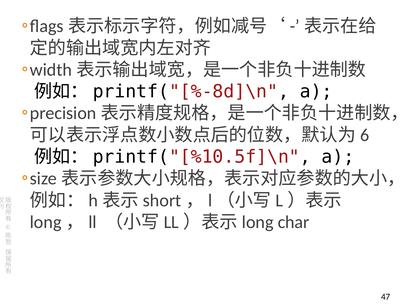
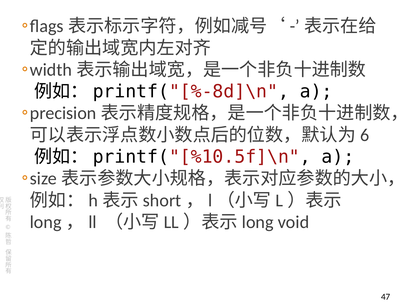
char: char -> void (294, 222)
